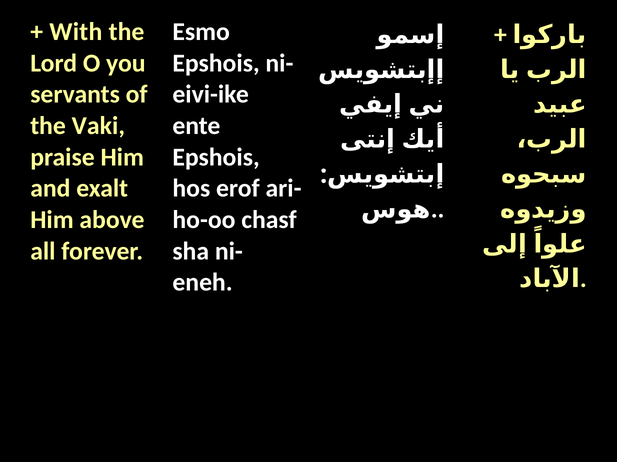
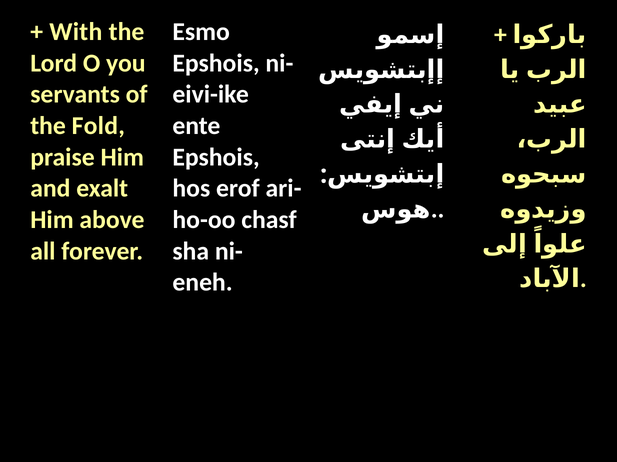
Vaki: Vaki -> Fold (98, 126)
